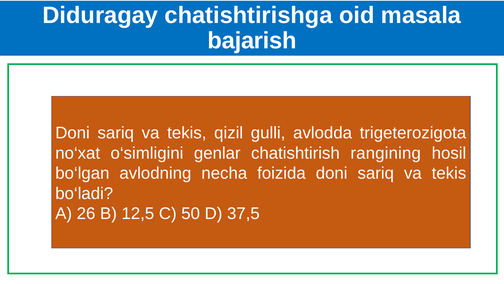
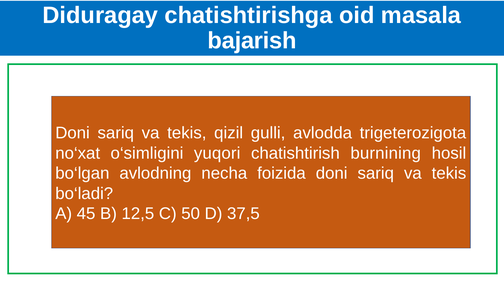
genlar: genlar -> yuqori (217, 153)
rangining: rangining -> burnining (386, 153)
26: 26 -> 45 (86, 213)
